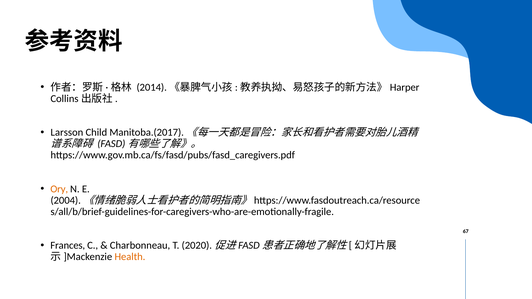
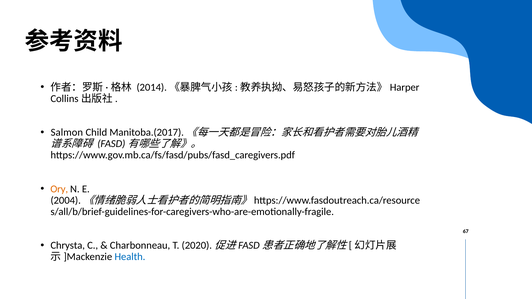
Larsson: Larsson -> Salmon (67, 132)
Frances: Frances -> Chrysta (68, 246)
Health colour: orange -> blue (130, 257)
